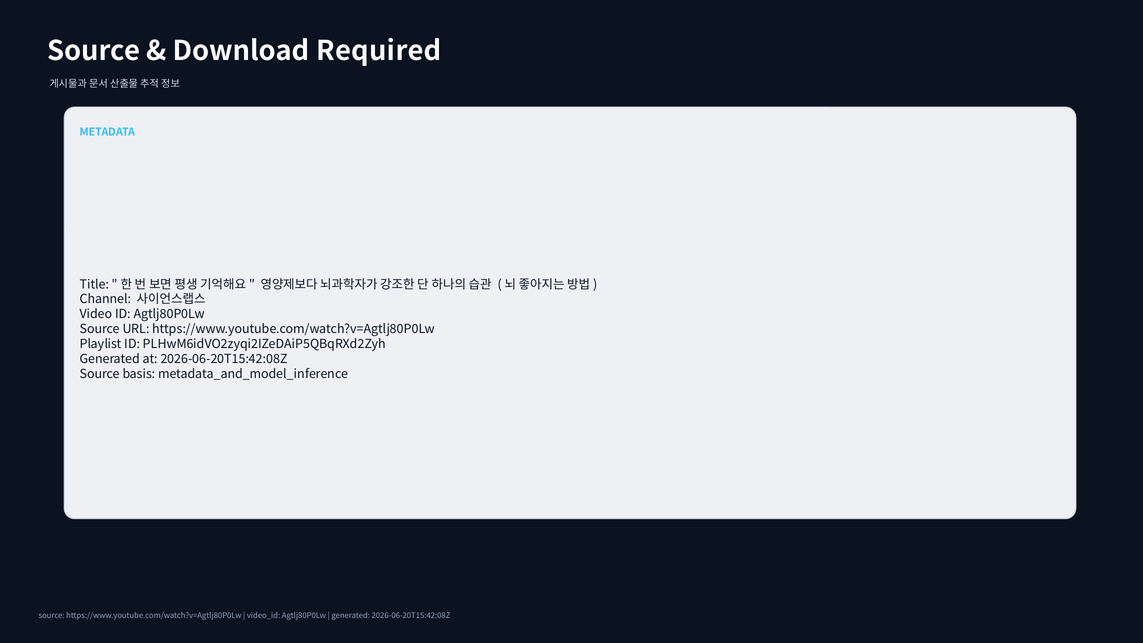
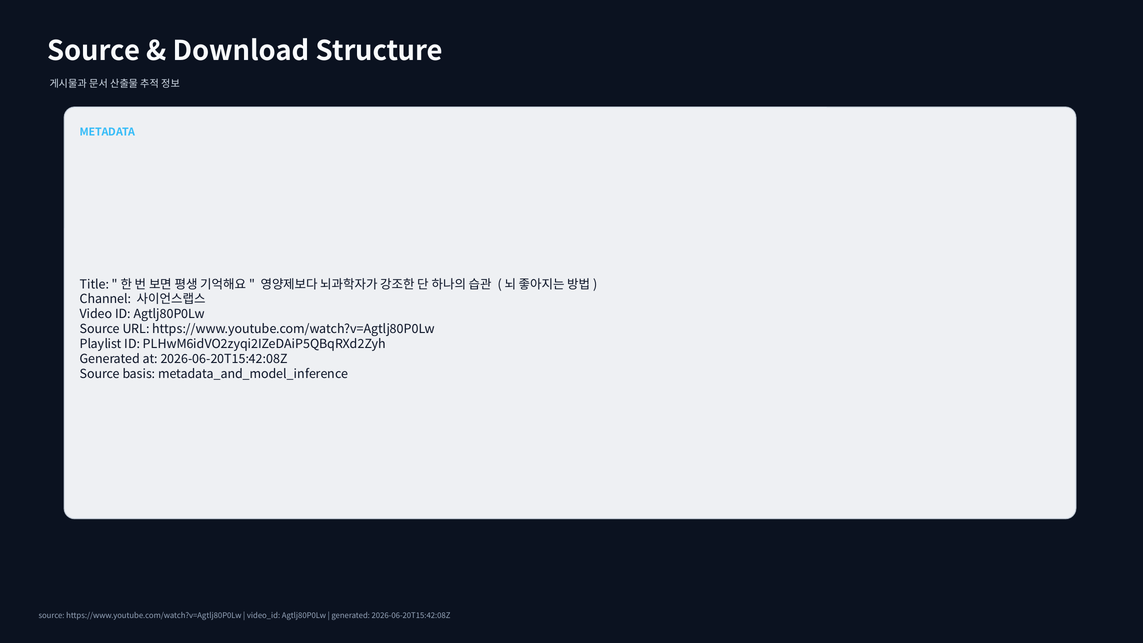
Required: Required -> Structure (379, 51)
